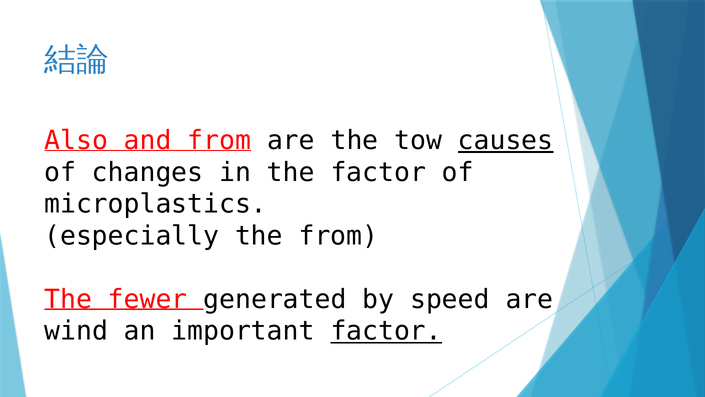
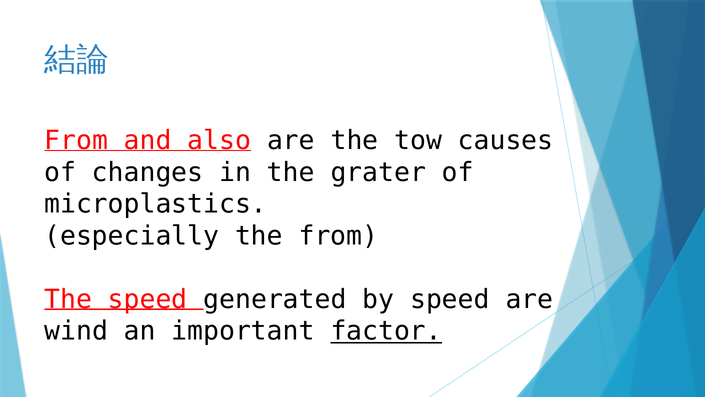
Also: Also -> From (76, 140)
and from: from -> also (219, 140)
causes underline: present -> none (506, 140)
the factor: factor -> grater (378, 172)
The fewer: fewer -> speed (148, 299)
